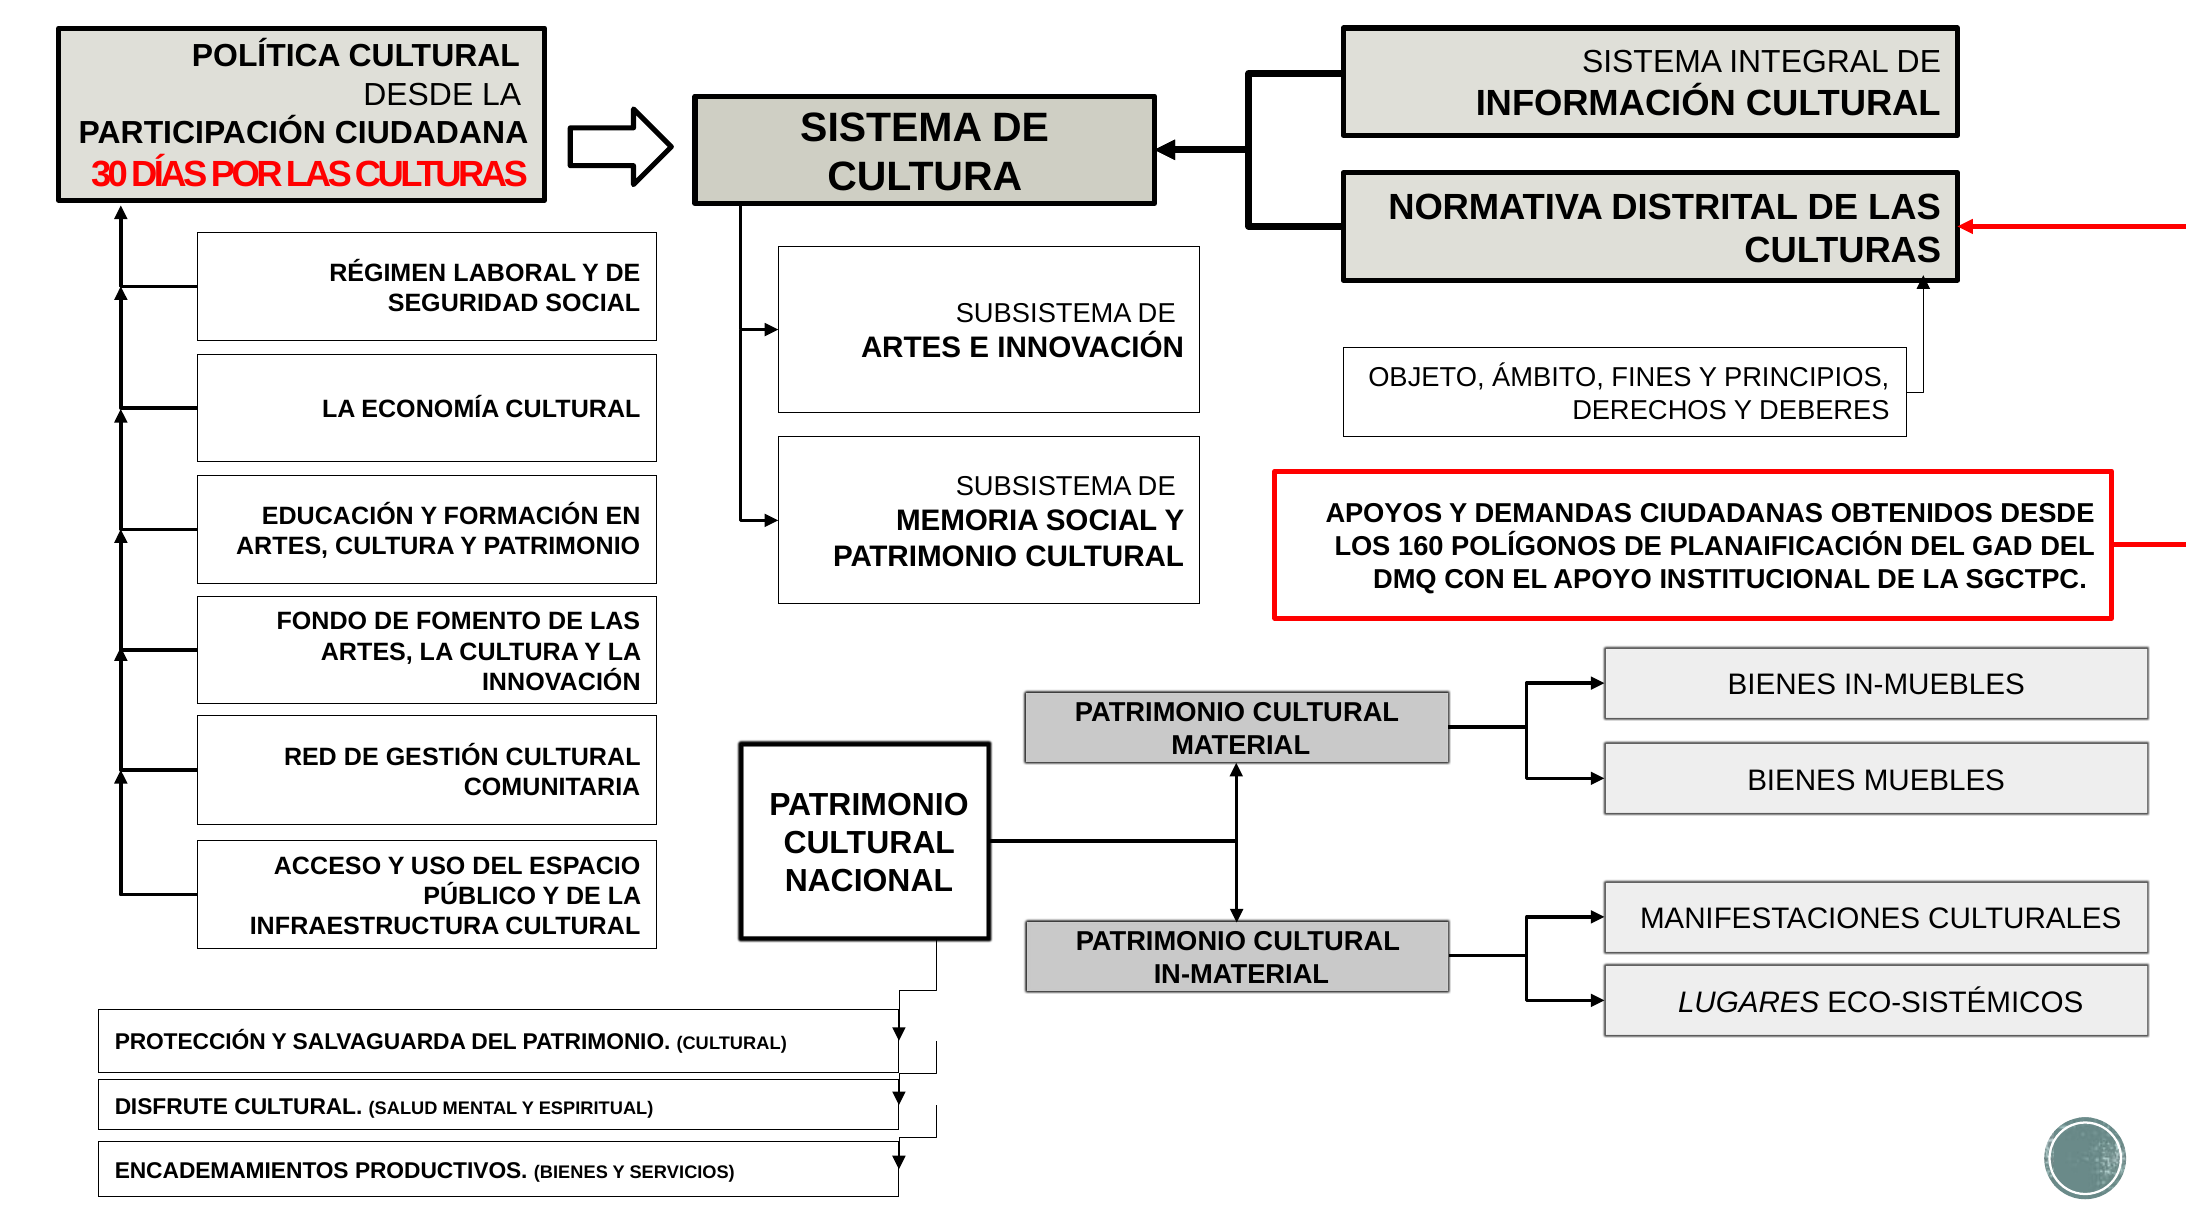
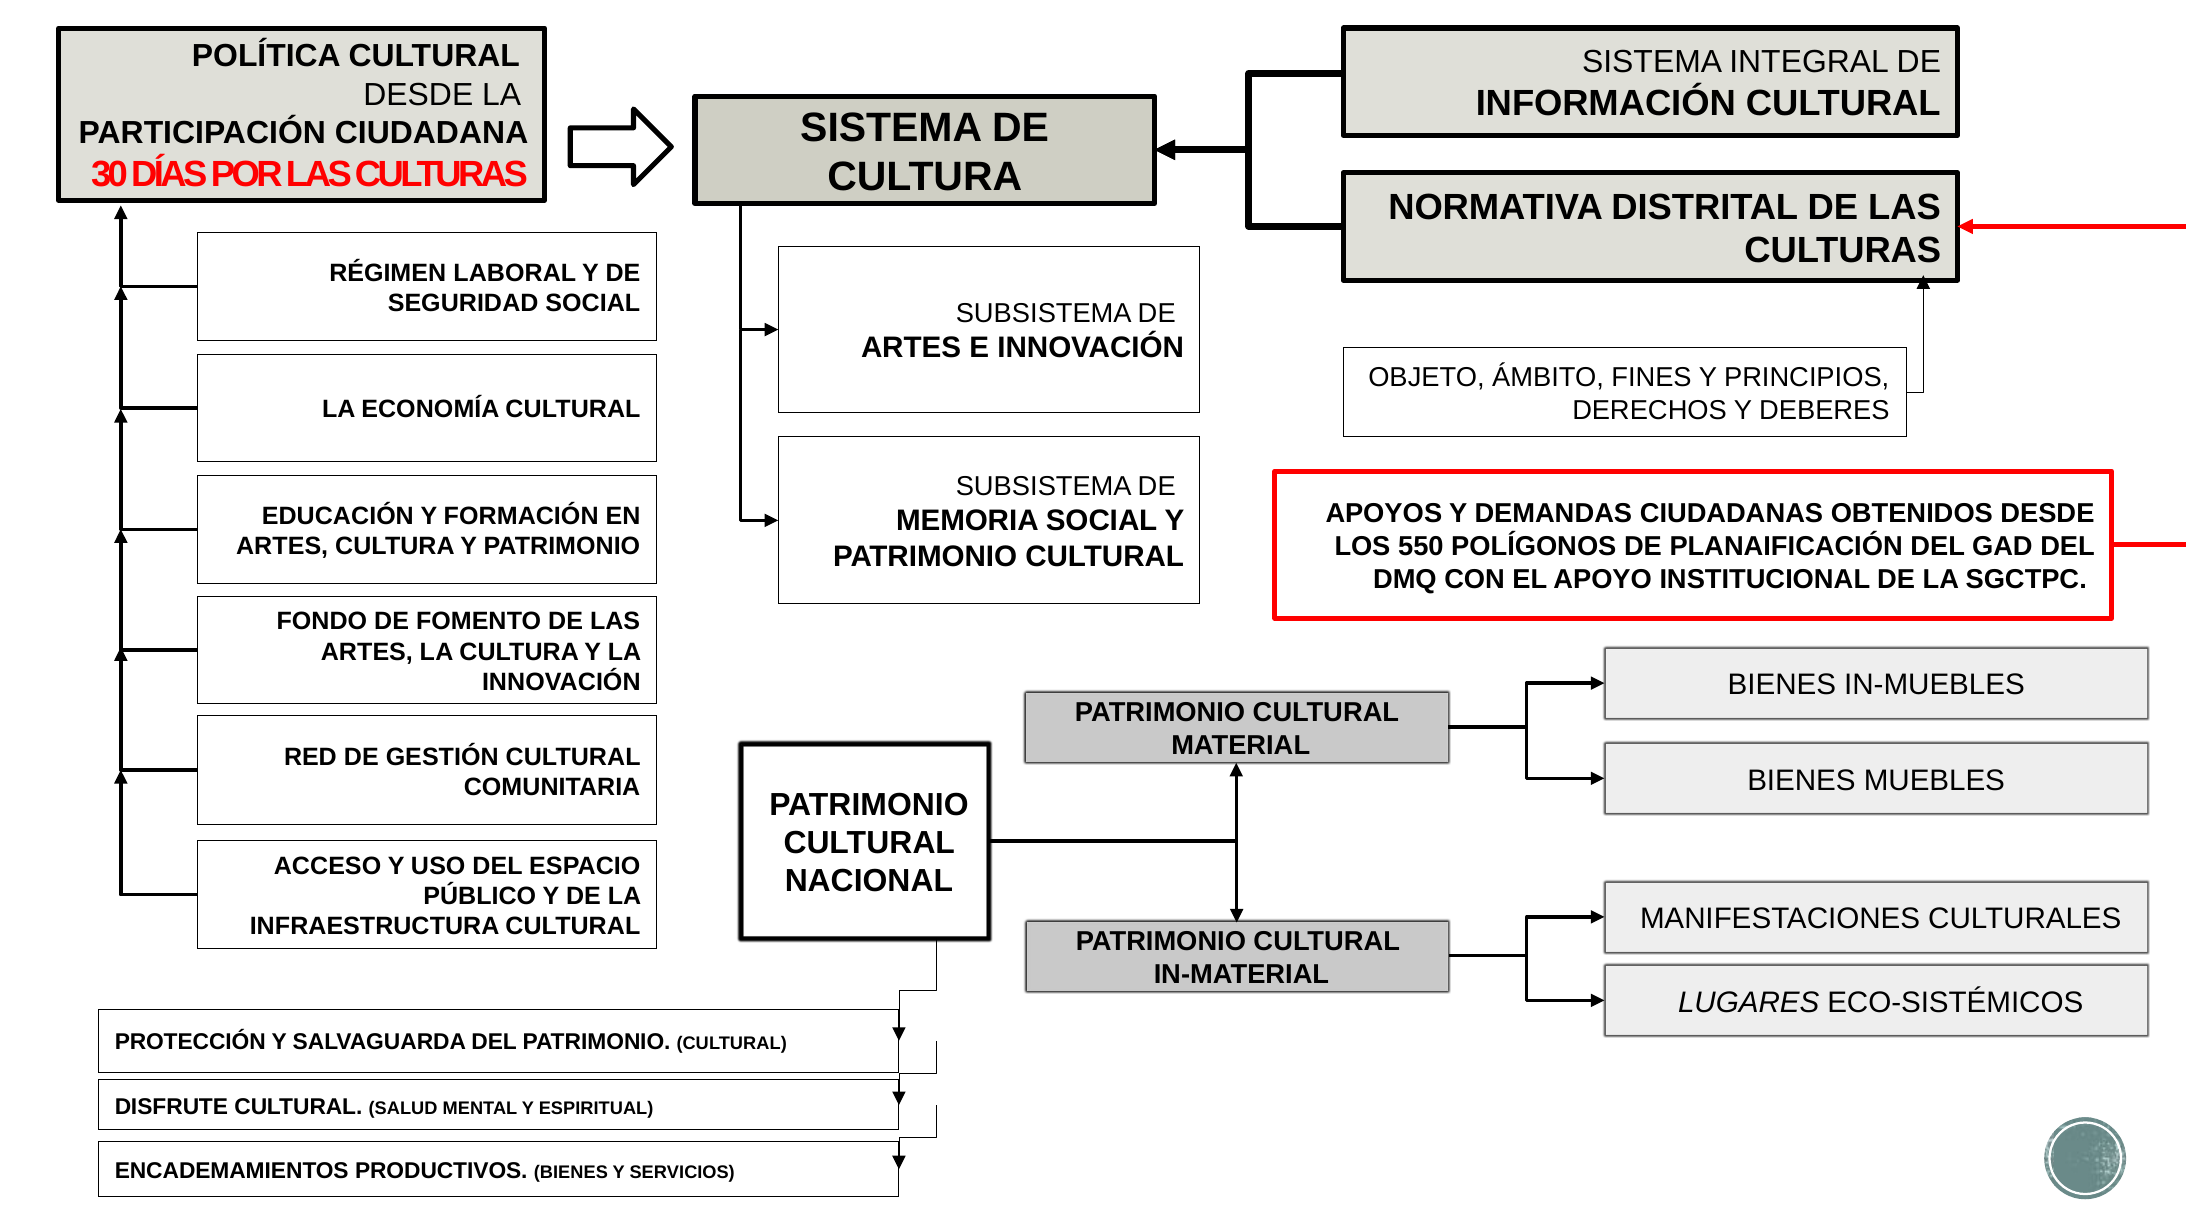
160: 160 -> 550 (1421, 546)
